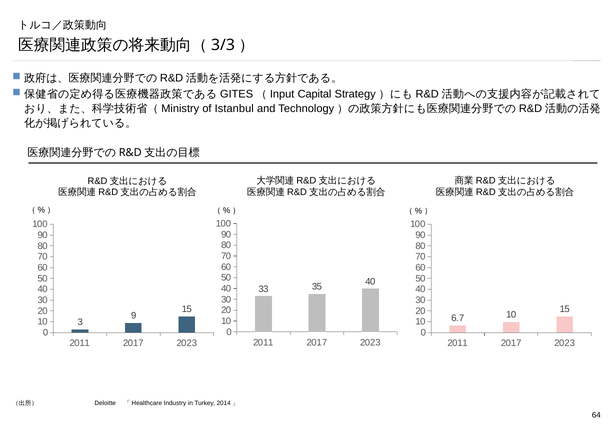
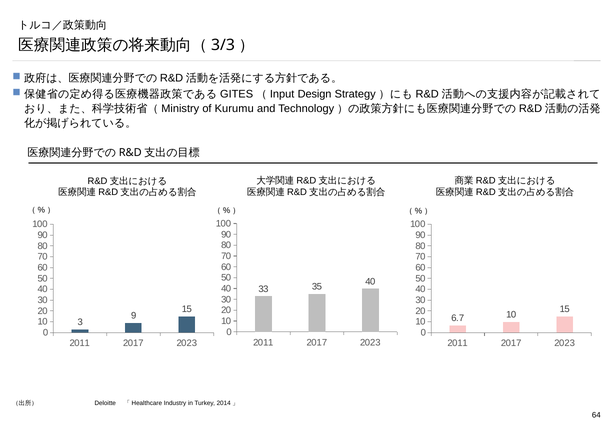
Capital: Capital -> Design (315, 94)
Istanbul: Istanbul -> Kurumu (234, 109)
